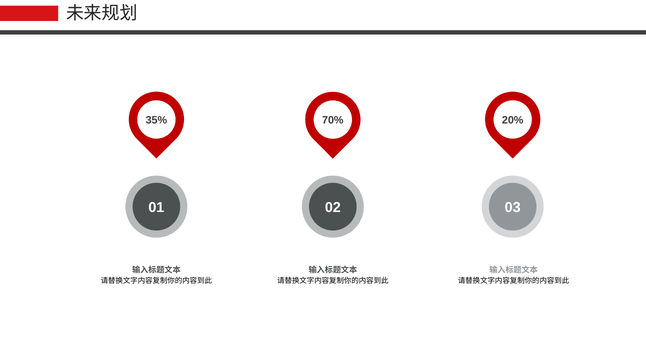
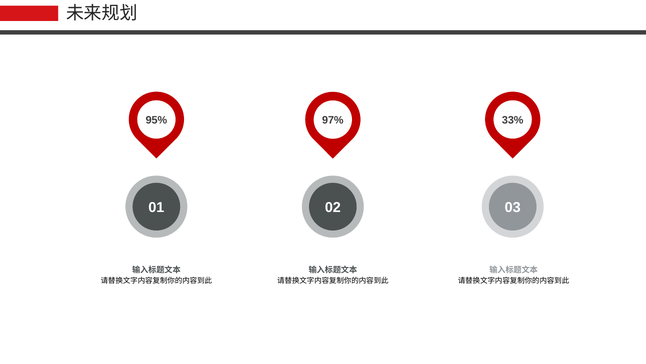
35%: 35% -> 95% (156, 120)
20%: 20% -> 33% (513, 120)
70%: 70% -> 97% (333, 120)
